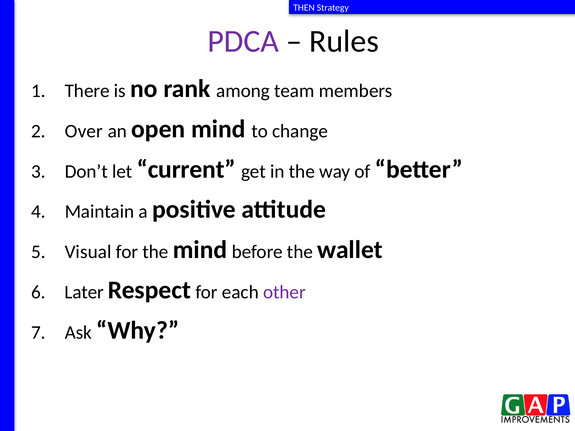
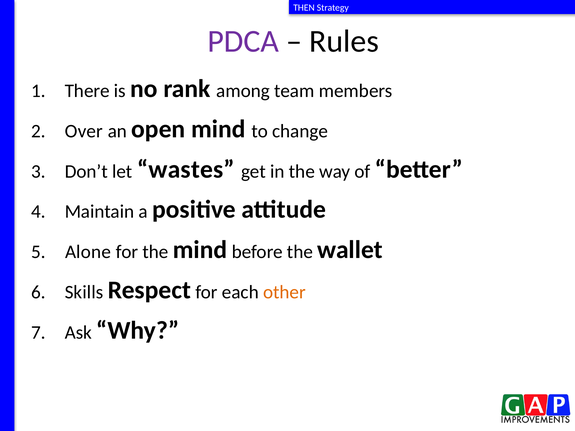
current: current -> wastes (186, 169)
Visual: Visual -> Alone (88, 252)
Later: Later -> Skills (84, 292)
other colour: purple -> orange (284, 292)
